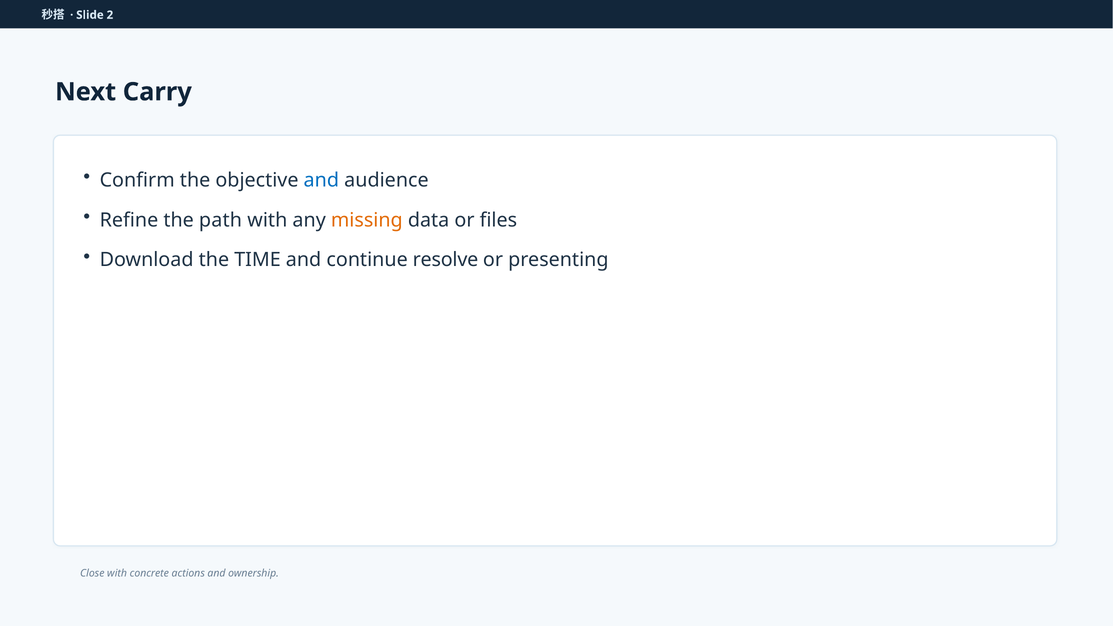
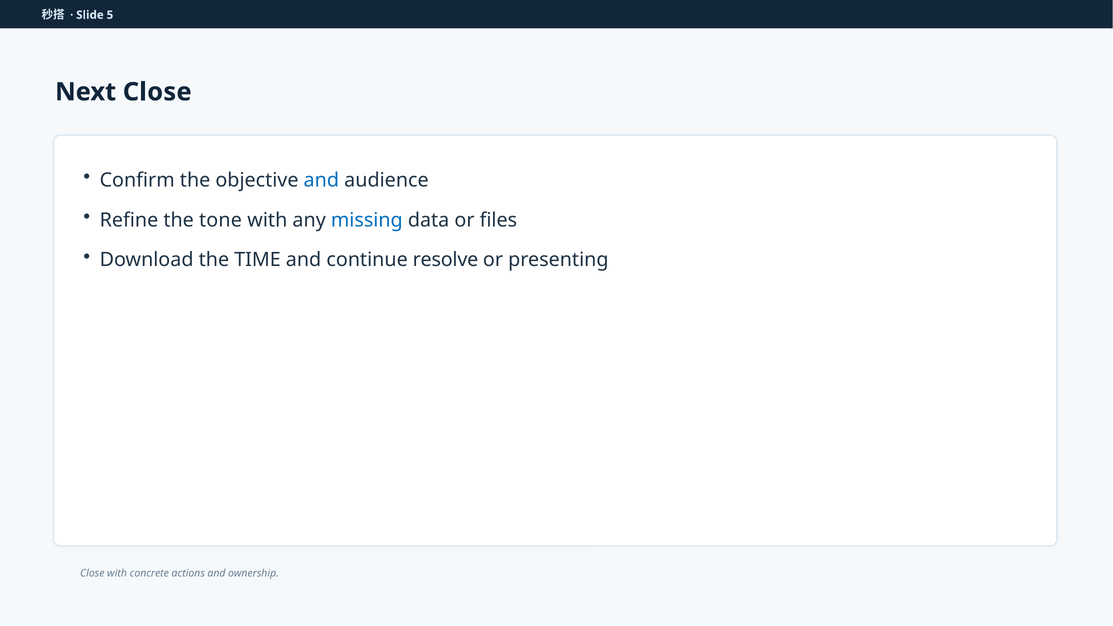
2: 2 -> 5 (110, 15)
Next Carry: Carry -> Close (157, 92)
path: path -> tone (220, 220)
missing colour: orange -> blue (367, 220)
